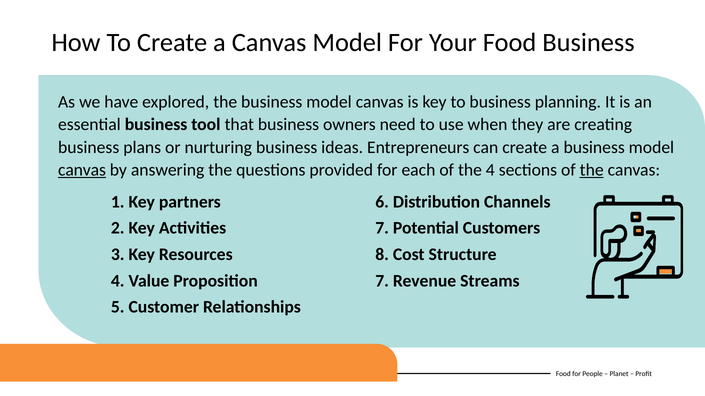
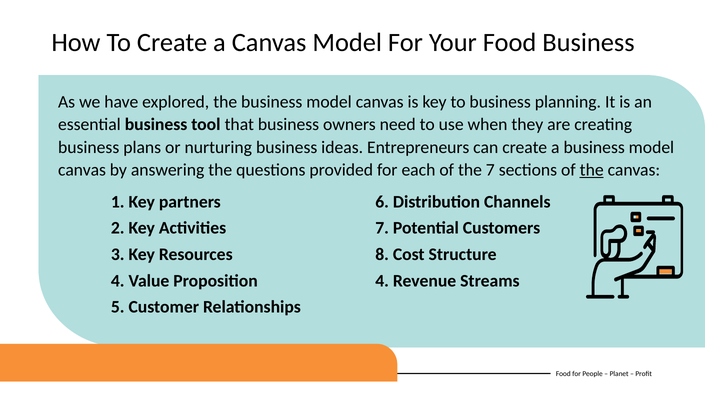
canvas underline: present -> none (82, 170)
the 4: 4 -> 7 (490, 170)
Proposition 7: 7 -> 4 (382, 281)
